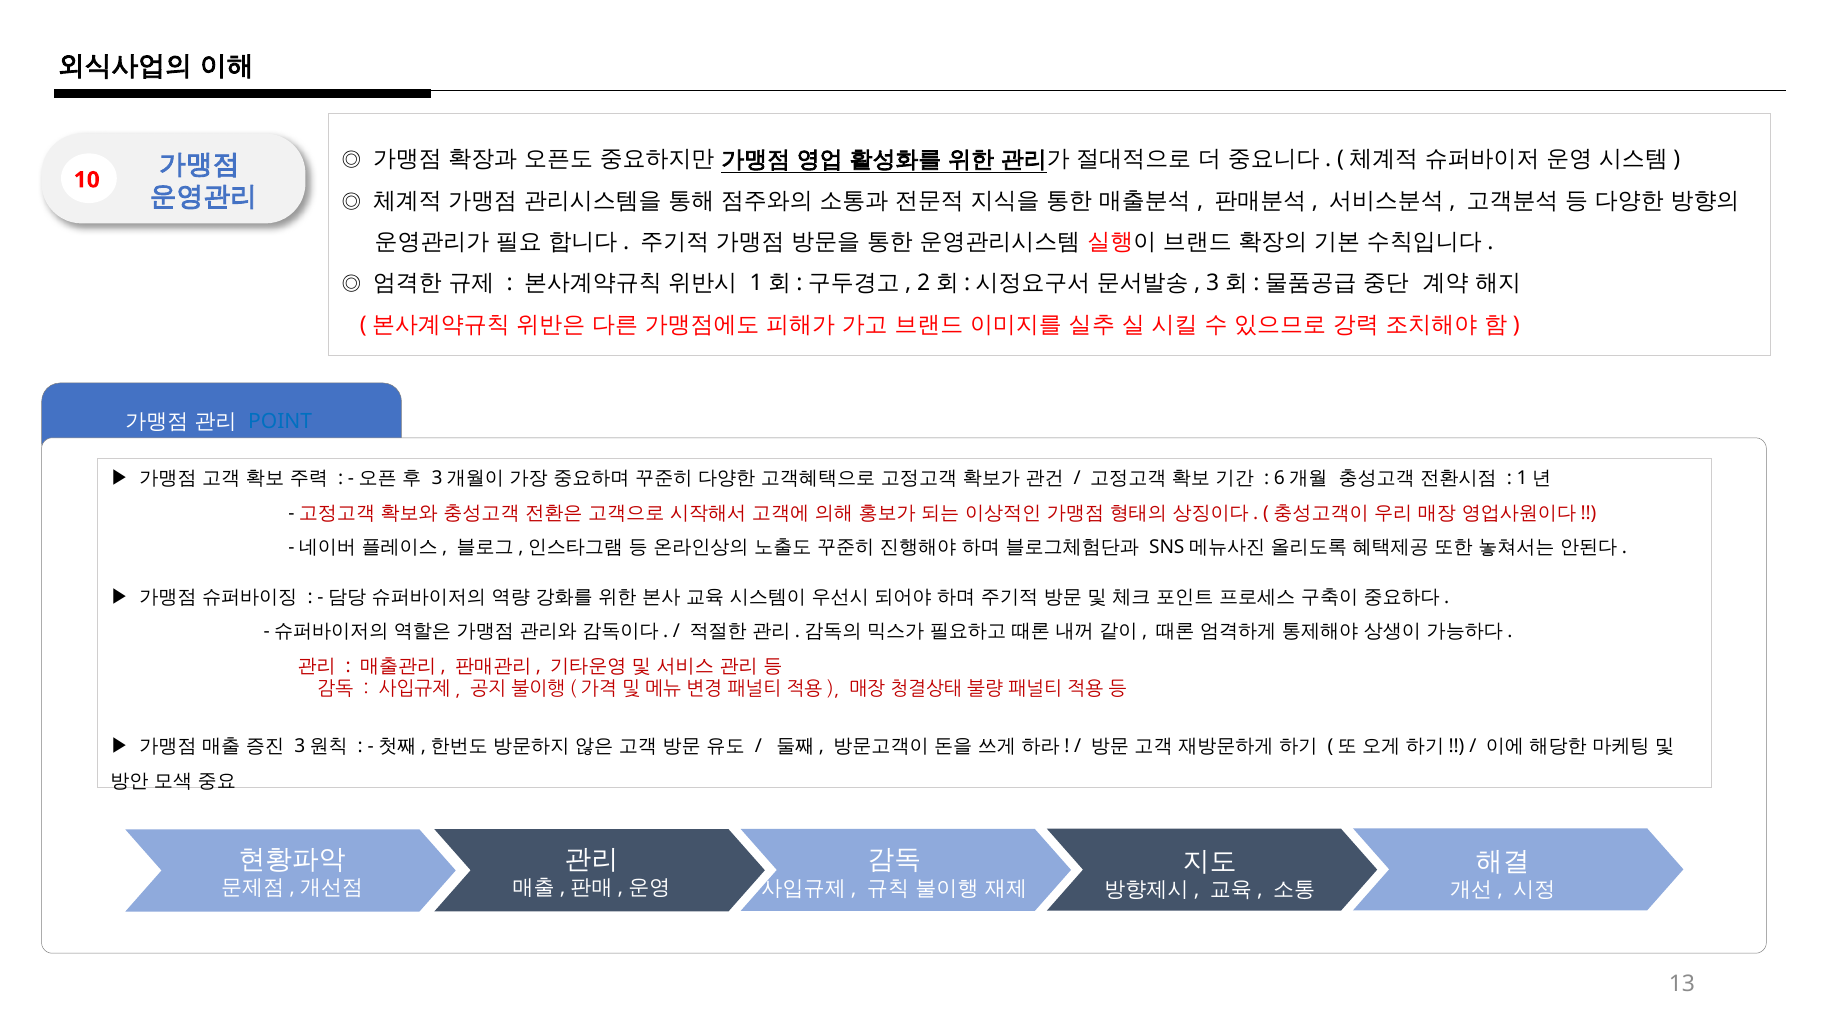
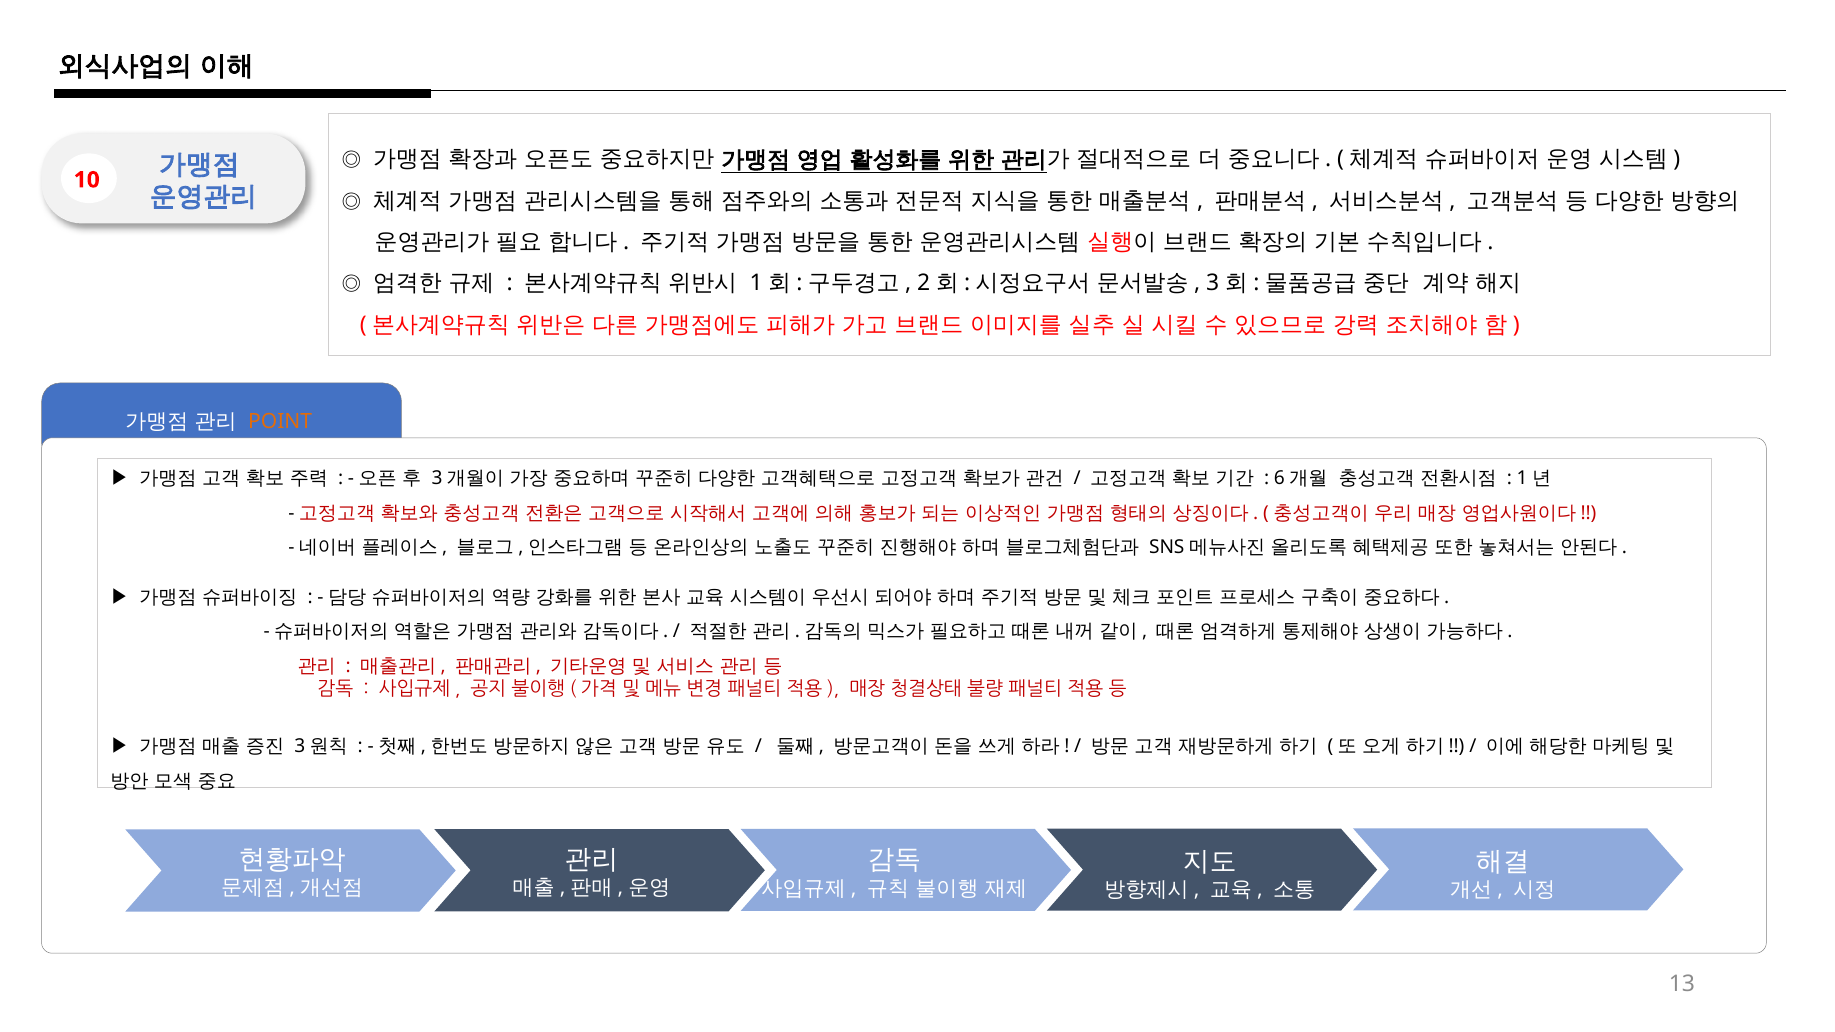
POINT colour: blue -> orange (280, 422)
